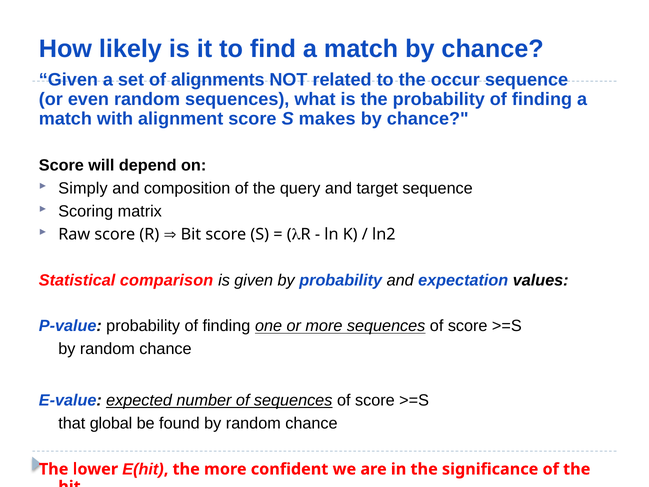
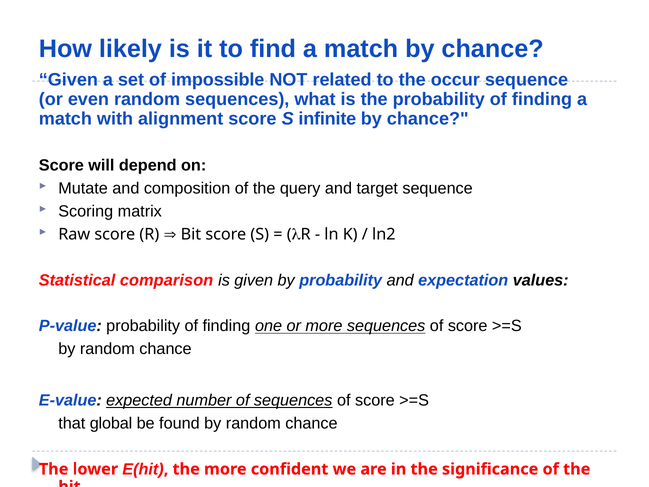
alignments: alignments -> impossible (218, 80)
makes: makes -> infinite (327, 119)
Simply: Simply -> Mutate (83, 188)
